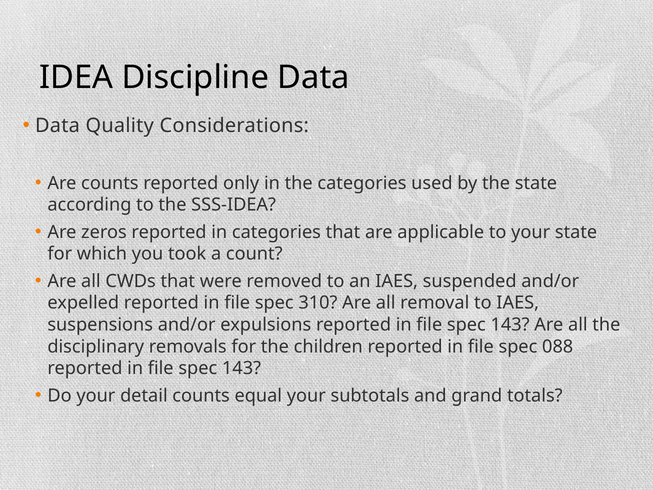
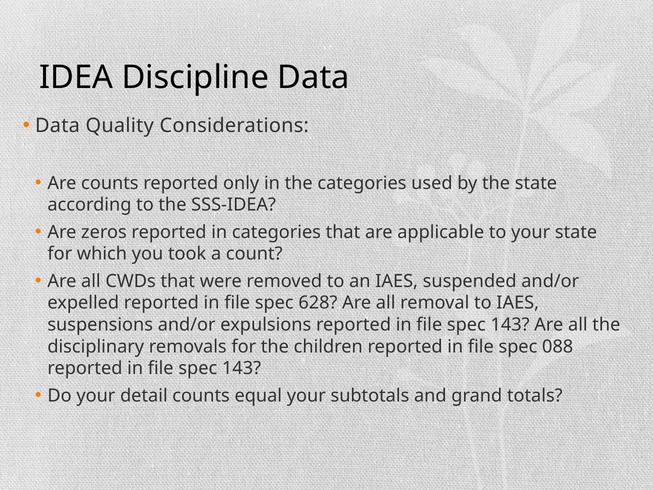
310: 310 -> 628 (318, 303)
